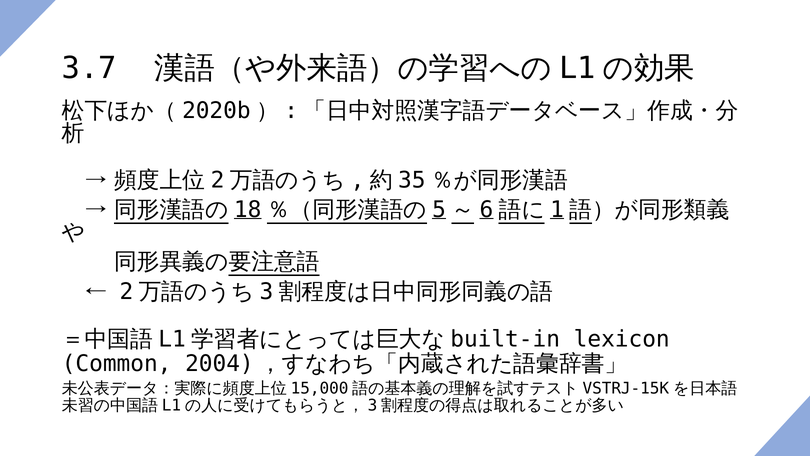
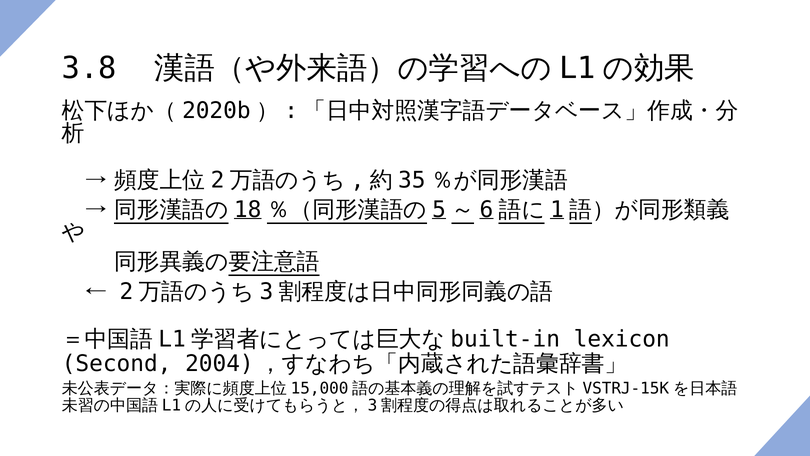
3.7: 3.7 -> 3.8 (89, 68)
Common: Common -> Second (117, 363)
